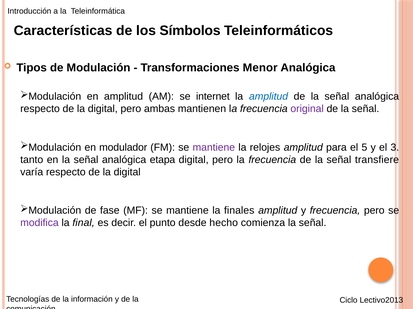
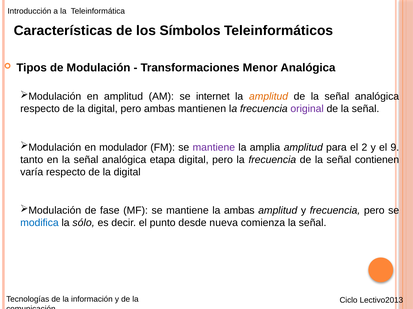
amplitud colour: blue -> orange (269, 97)
relojes: relojes -> amplia (265, 148)
5: 5 -> 2 (364, 148)
3: 3 -> 9 (395, 148)
transfiere: transfiere -> contienen (377, 160)
la finales: finales -> ambas (239, 211)
modifica colour: purple -> blue (39, 223)
final: final -> sólo (84, 223)
hecho: hecho -> nueva (224, 223)
